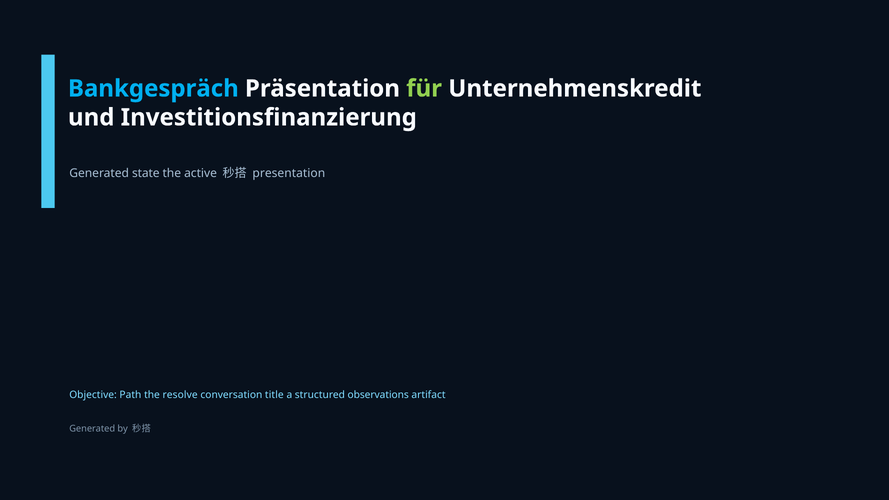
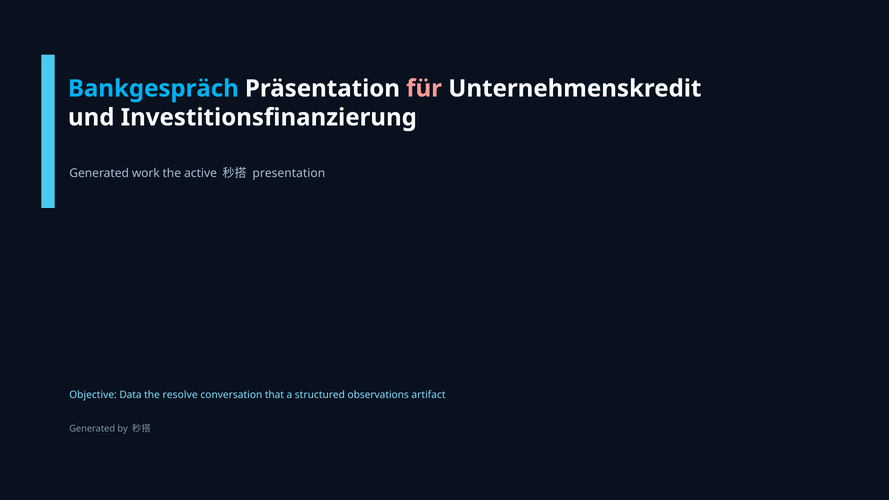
für colour: light green -> pink (424, 89)
state: state -> work (146, 174)
Path: Path -> Data (131, 395)
title: title -> that (274, 395)
